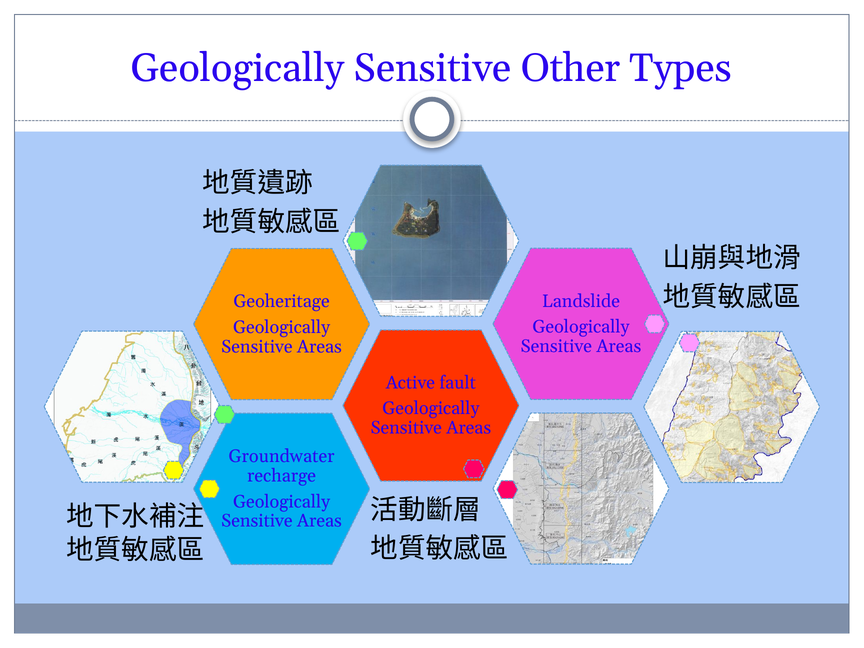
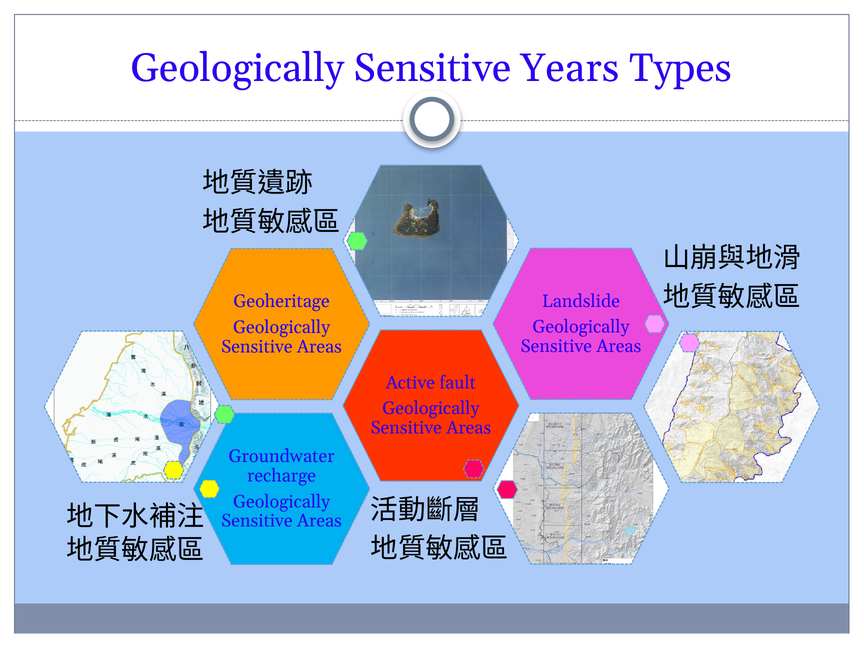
Other: Other -> Years (570, 68)
